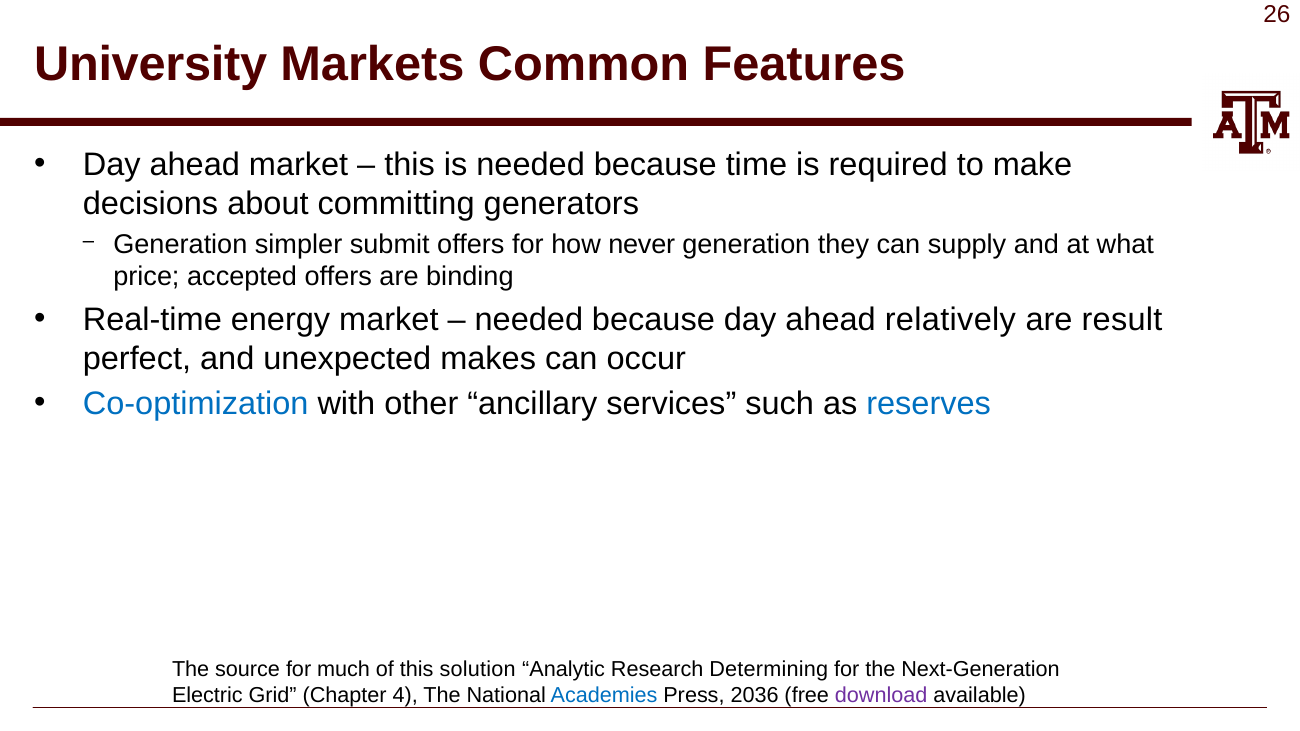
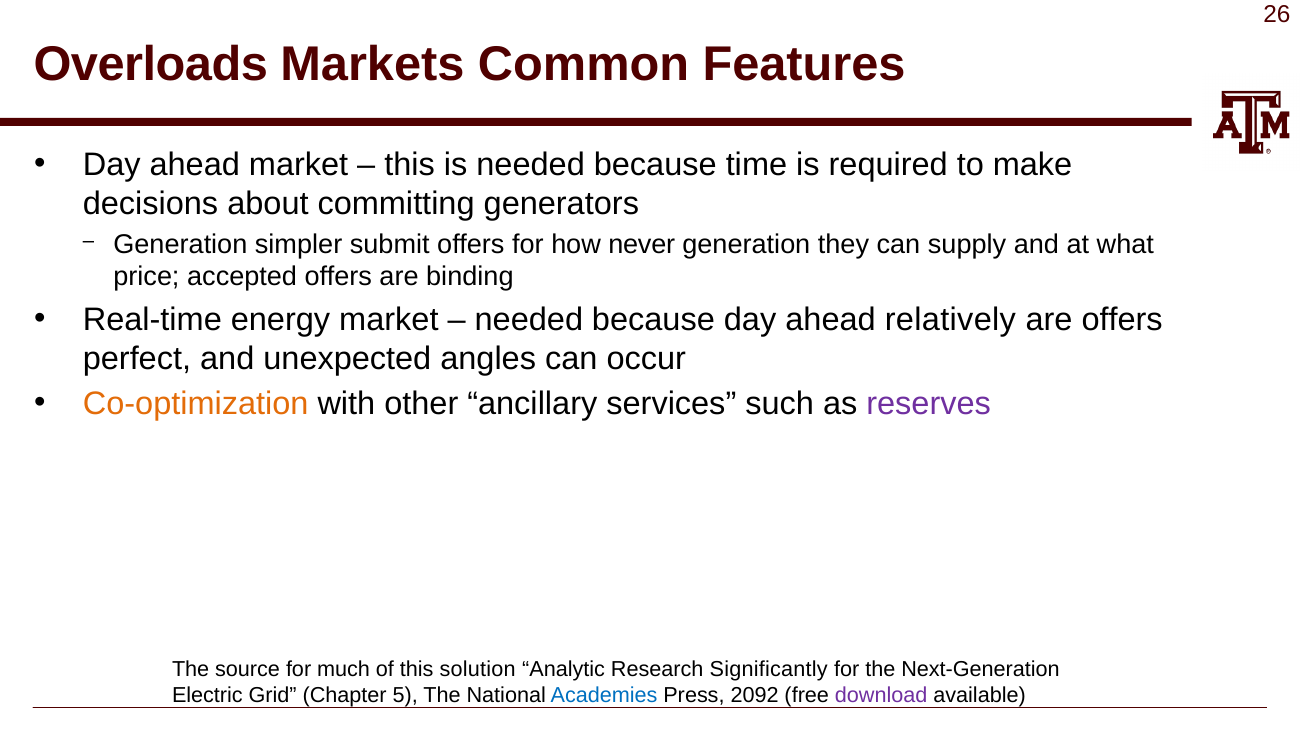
University: University -> Overloads (151, 65)
are result: result -> offers (1122, 320)
makes: makes -> angles (488, 359)
Co-optimization colour: blue -> orange (196, 404)
reserves colour: blue -> purple (929, 404)
Determining: Determining -> Significantly (769, 669)
4: 4 -> 5 (405, 695)
2036: 2036 -> 2092 (755, 695)
